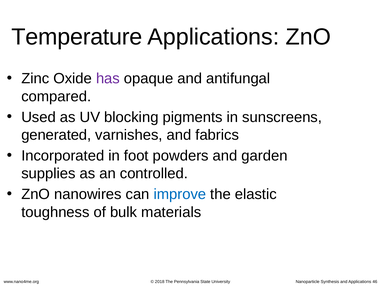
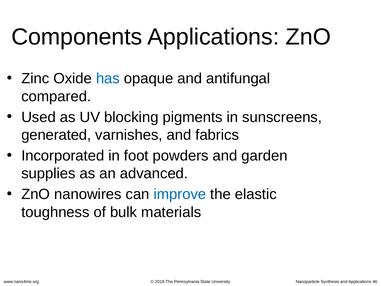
Temperature: Temperature -> Components (77, 37)
has colour: purple -> blue (108, 79)
controlled: controlled -> advanced (154, 173)
